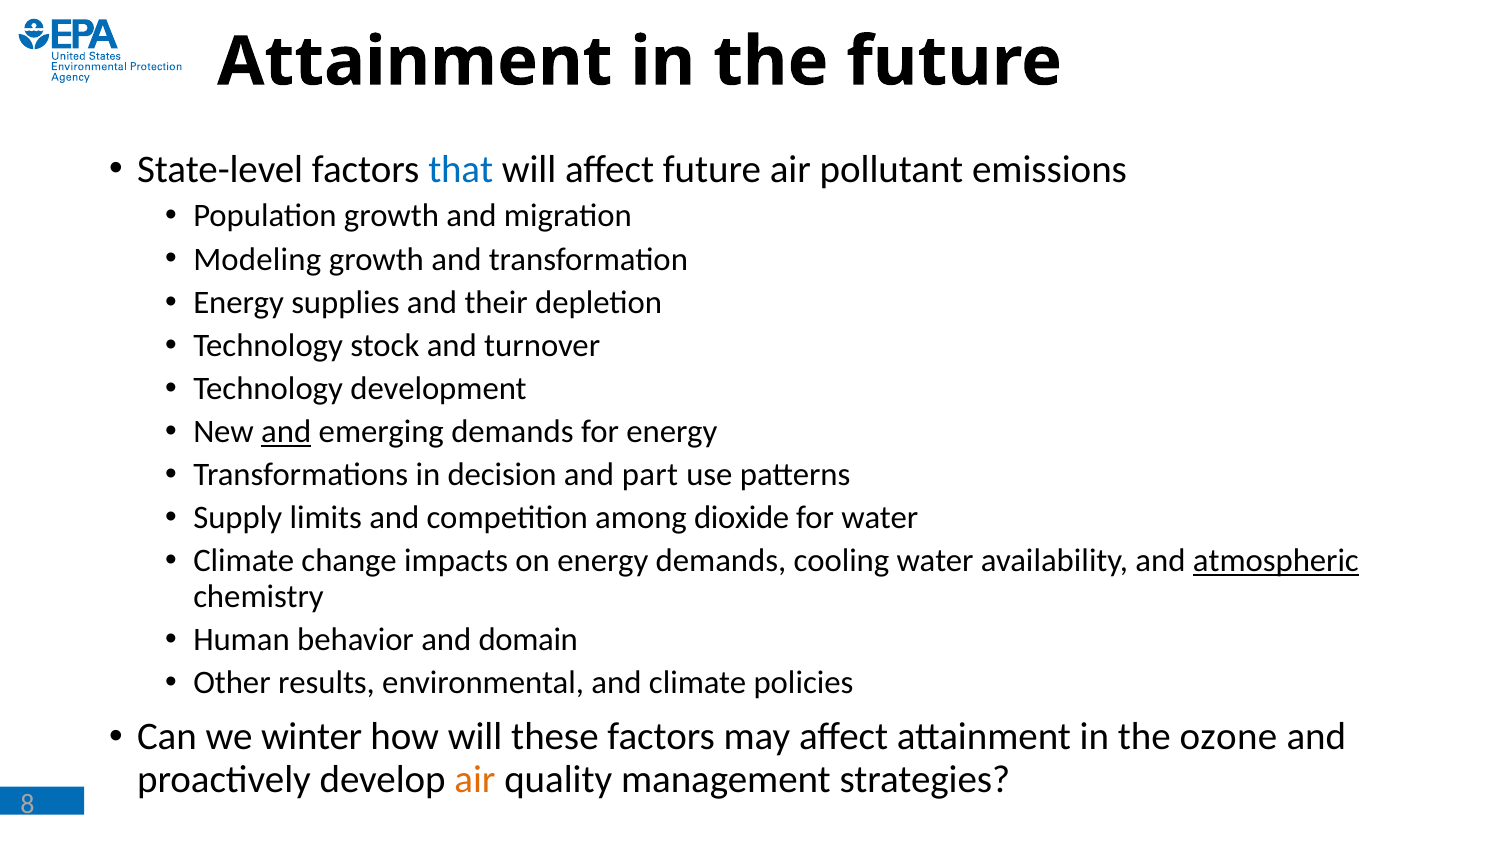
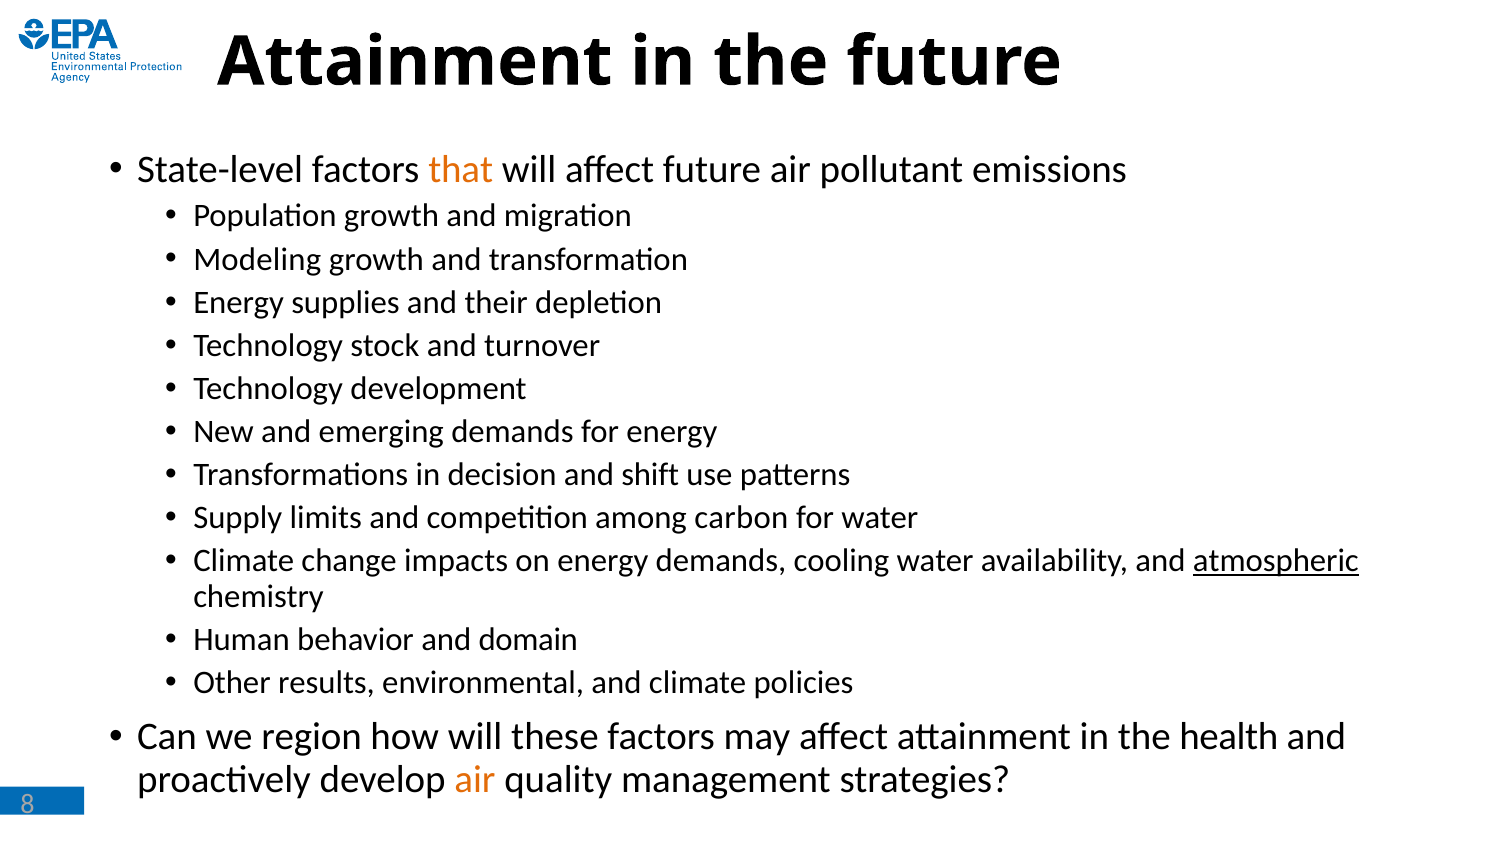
that colour: blue -> orange (461, 170)
and underline: present -> none (286, 432)
part: part -> shift (650, 475)
dioxide: dioxide -> carbon (741, 518)
winter: winter -> region (312, 737)
ozone: ozone -> health (1229, 737)
